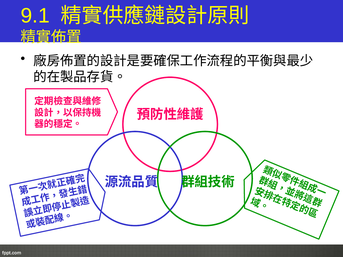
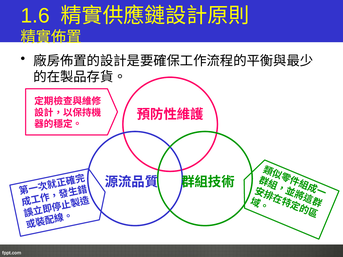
9.1: 9.1 -> 1.6 (35, 16)
